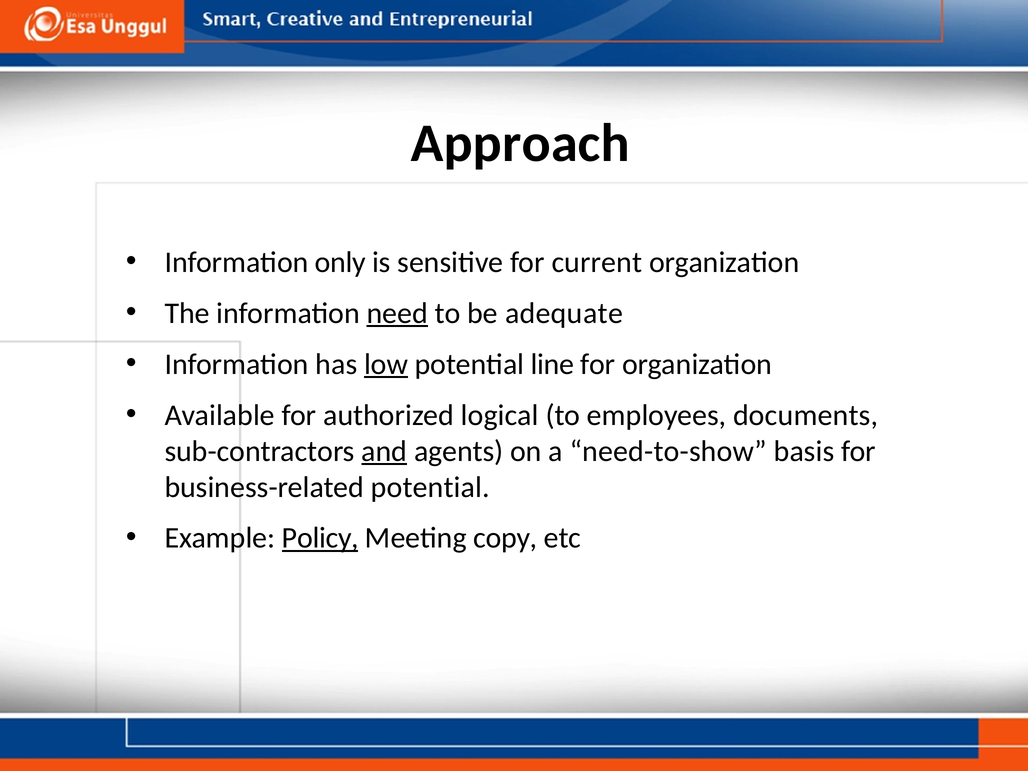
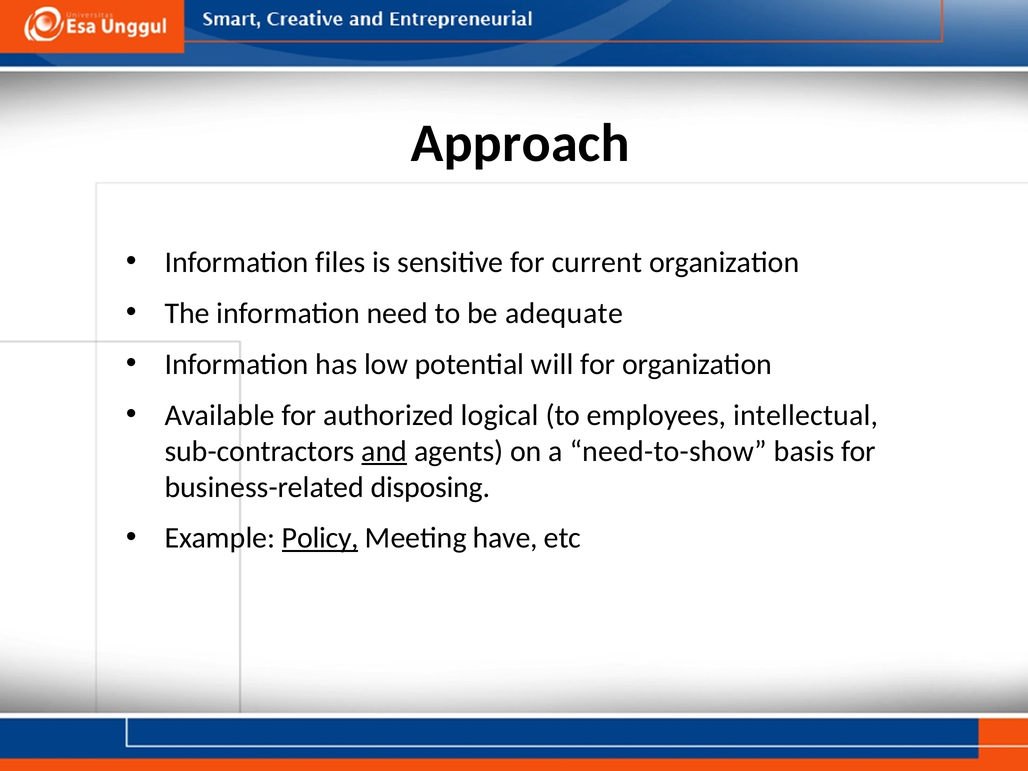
only: only -> files (340, 262)
need underline: present -> none (397, 313)
low underline: present -> none (386, 364)
line: line -> will (552, 364)
documents: documents -> intellectual (806, 415)
business-related potential: potential -> disposing (431, 487)
copy: copy -> have (505, 538)
